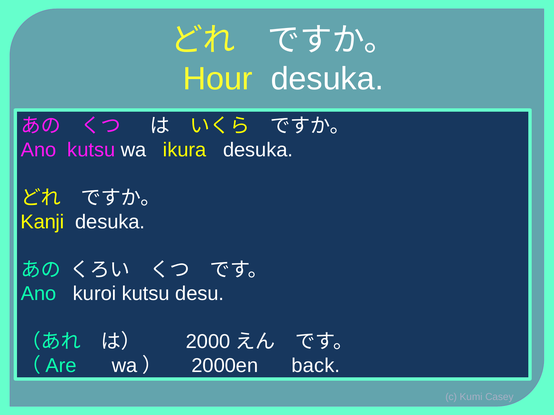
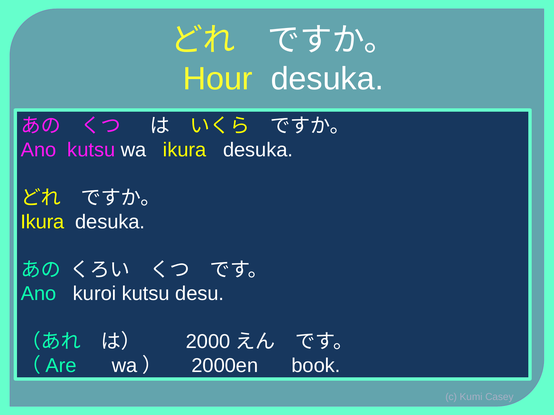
Kanji: Kanji -> Ikura (42, 222)
back: back -> book (316, 366)
